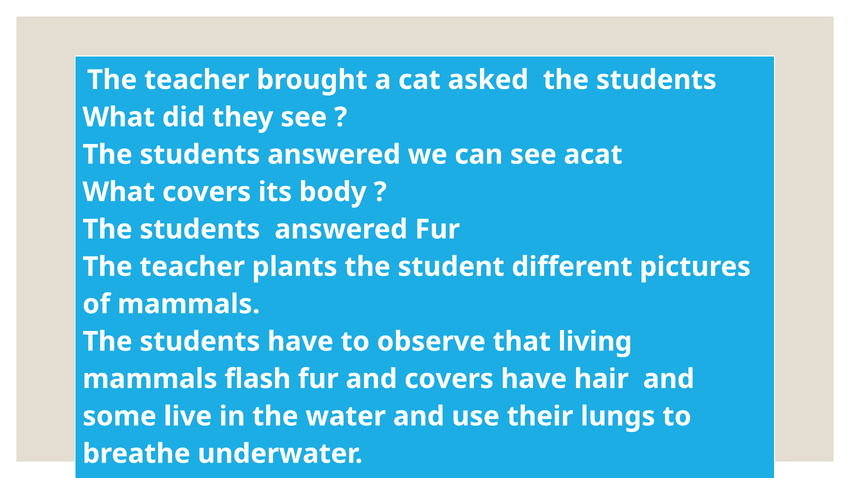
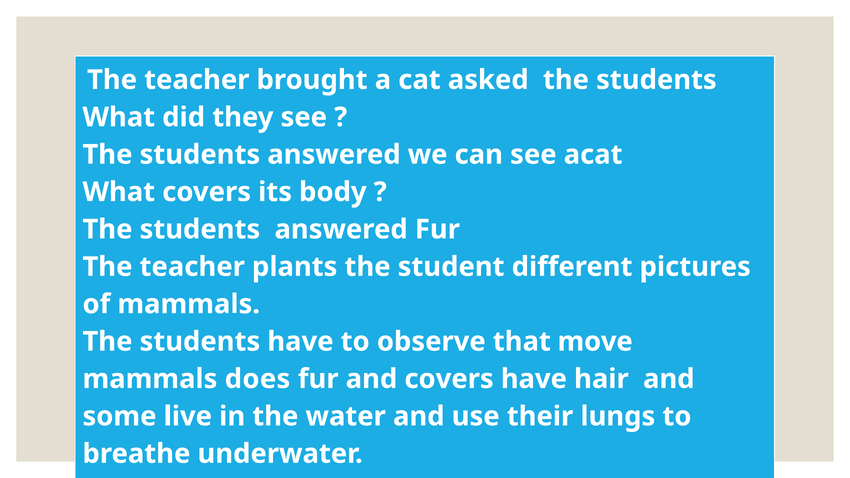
living: living -> move (595, 342)
flash: flash -> does (257, 379)
